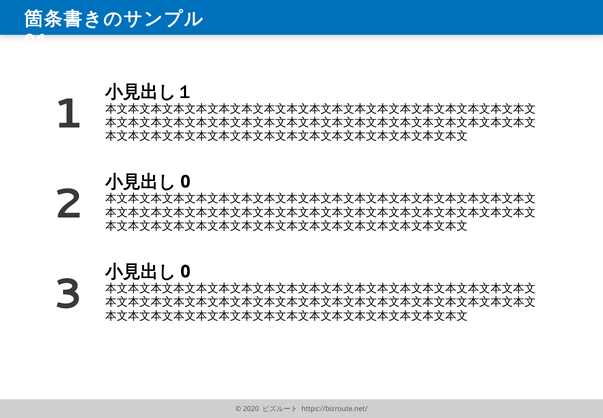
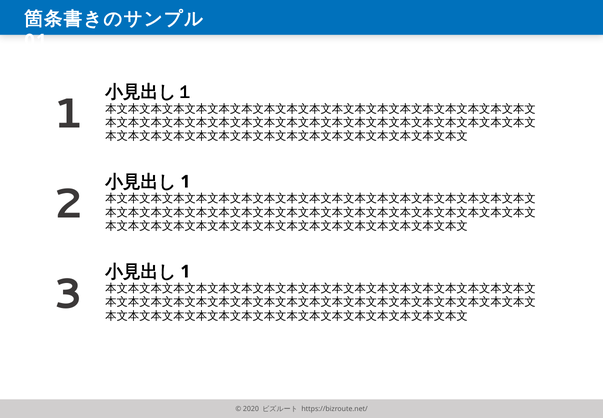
0: 0 -> 1 (185, 182)
0: 0 -> 1 (185, 271)
